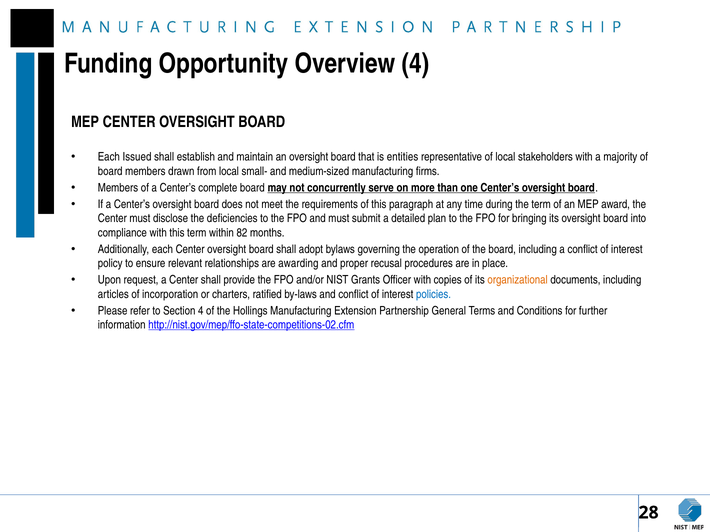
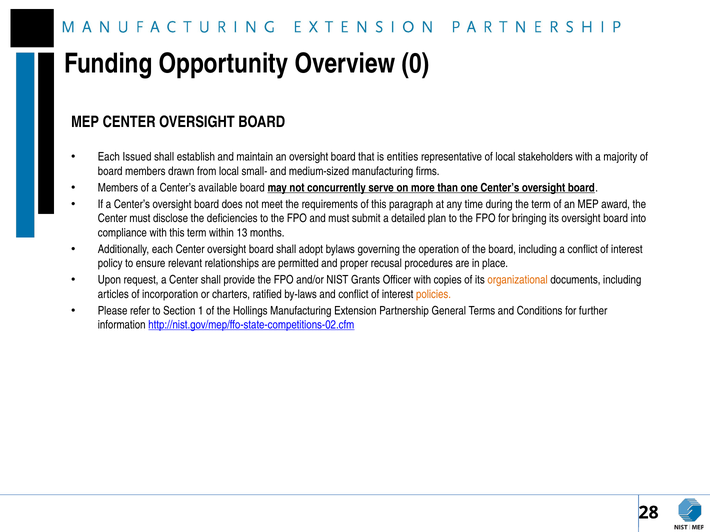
Overview 4: 4 -> 0 (415, 64)
complete: complete -> available (218, 188)
82: 82 -> 13 (242, 233)
awarding: awarding -> permitted (298, 264)
policies colour: blue -> orange (434, 294)
Section 4: 4 -> 1 (201, 311)
